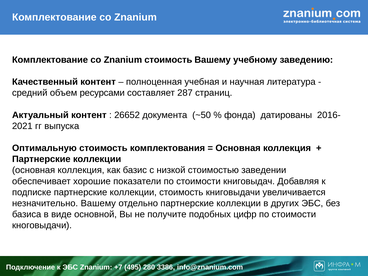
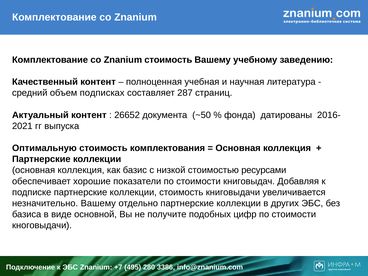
ресурсами: ресурсами -> подписках (102, 93)
заведении: заведении -> ресурсами (264, 170)
